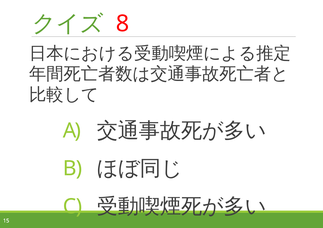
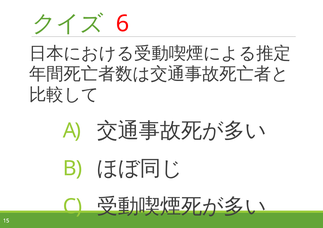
8: 8 -> 6 (123, 24)
